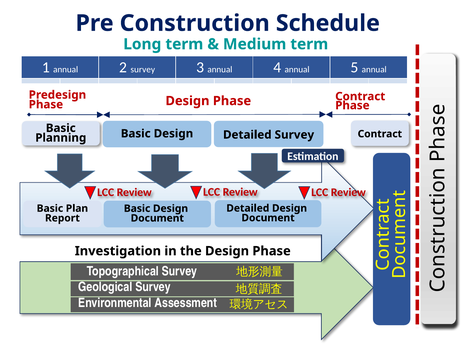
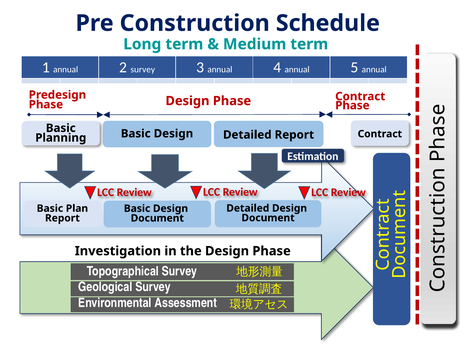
Detailed Survey: Survey -> Report (294, 135)
